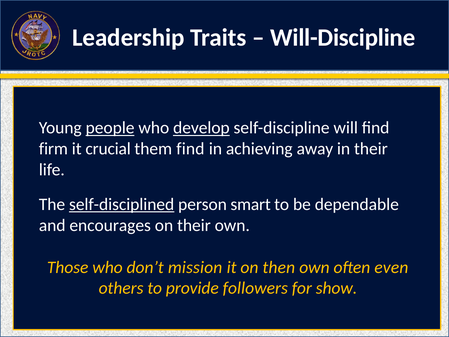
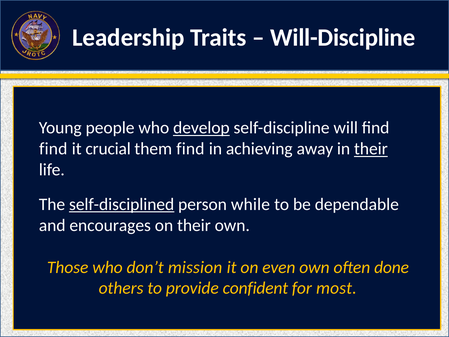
people underline: present -> none (110, 128)
firm: firm -> find (53, 149)
their underline: none -> present (371, 149)
smart: smart -> while (250, 204)
then: then -> even (279, 267)
even: even -> done (392, 267)
followers: followers -> confident (255, 288)
show: show -> most (336, 288)
